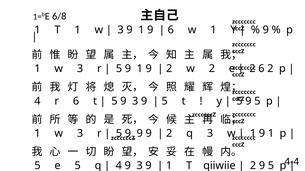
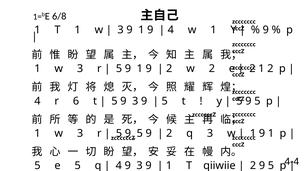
6: 6 -> 4 (171, 30)
6: 6 -> 1 (261, 69)
9: 9 -> 5 (140, 134)
